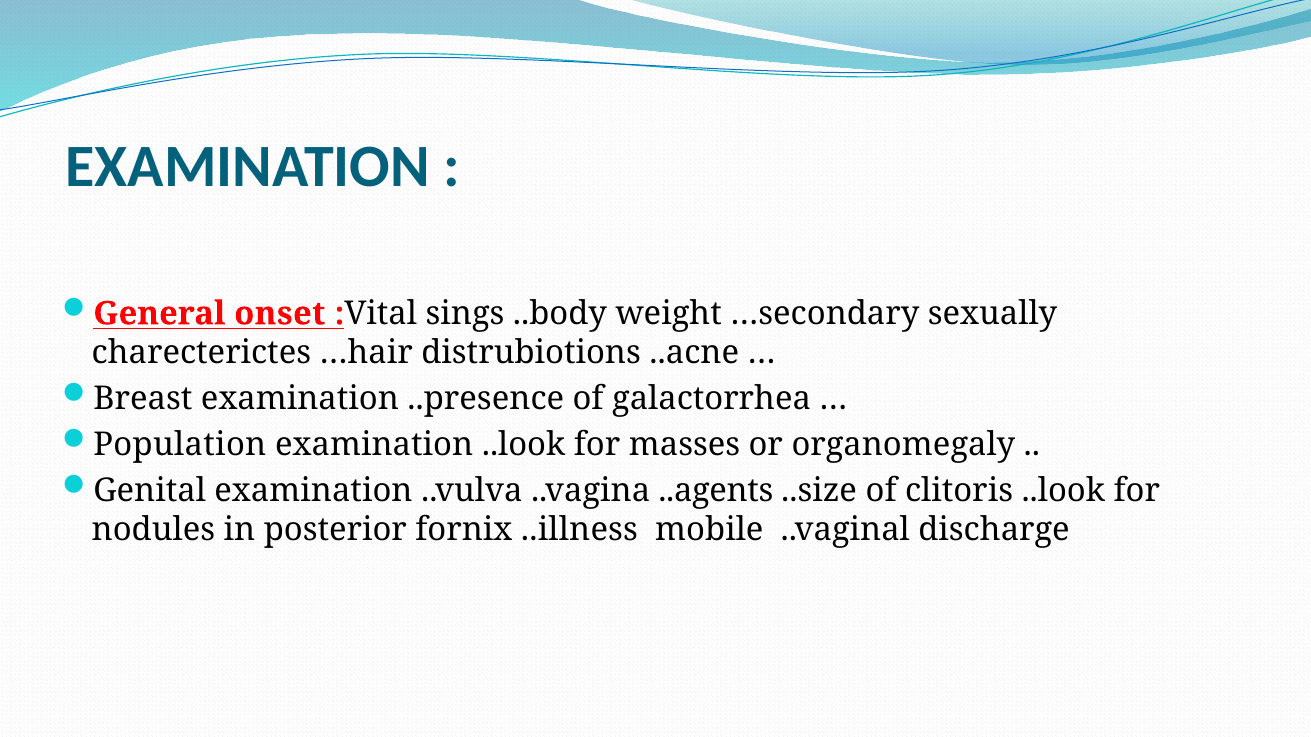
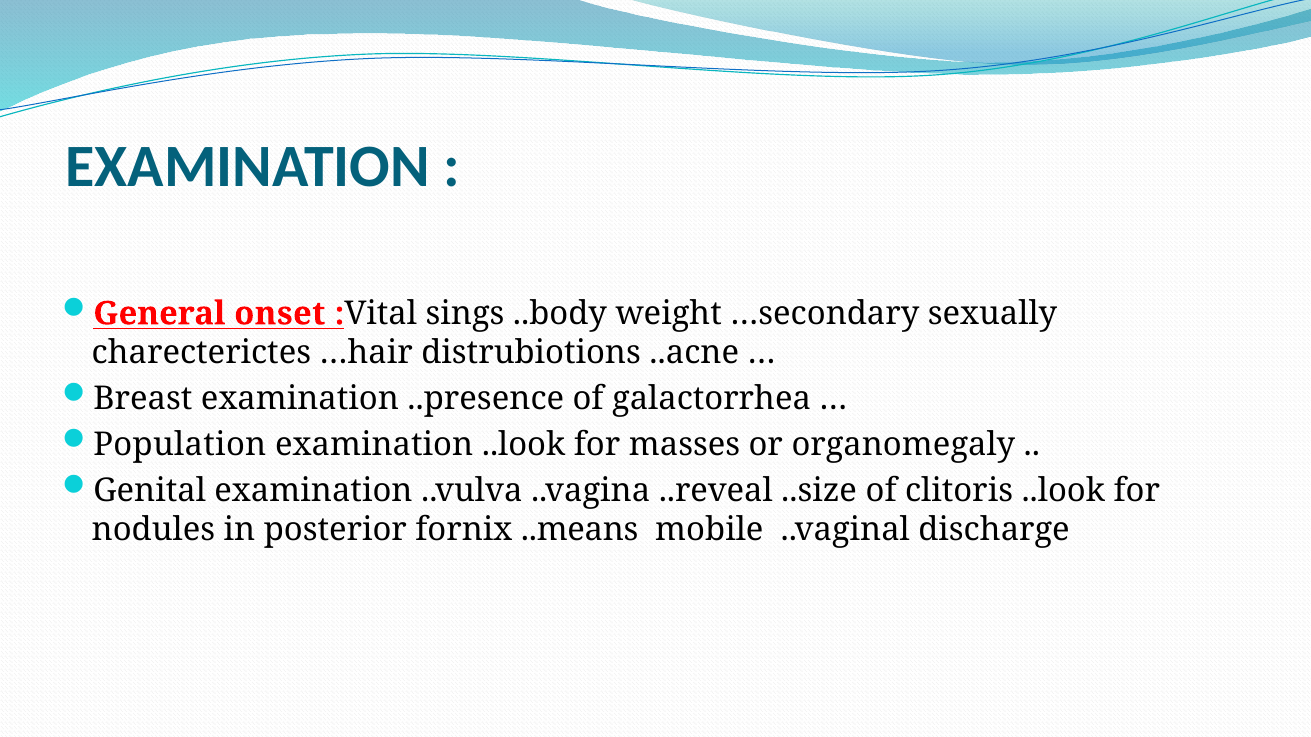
..agents: ..agents -> ..reveal (716, 491)
..illness: ..illness -> ..means (580, 530)
